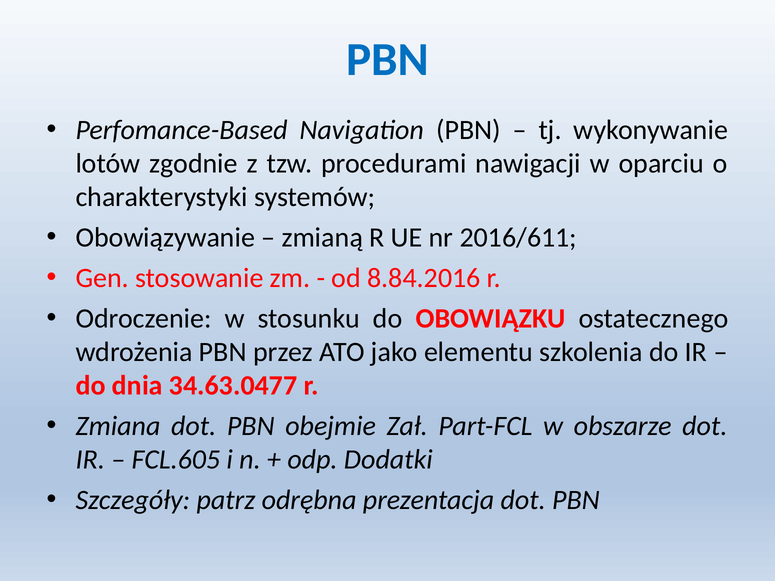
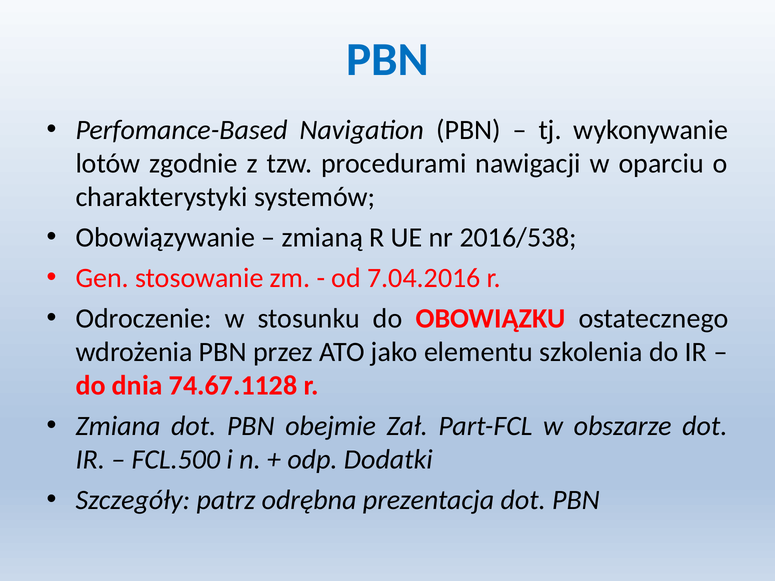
2016/611: 2016/611 -> 2016/538 (518, 238)
8.84.2016: 8.84.2016 -> 7.04.2016 (424, 278)
34.63.0477: 34.63.0477 -> 74.67.1128 (233, 386)
FCL.605: FCL.605 -> FCL.500 (176, 460)
